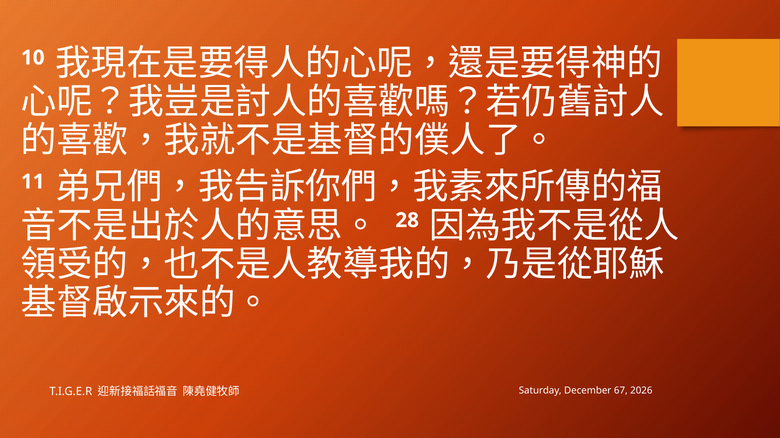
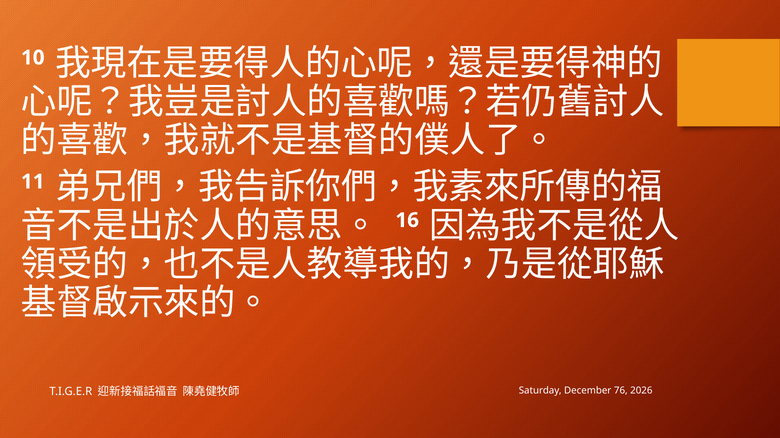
28: 28 -> 16 (407, 221)
67: 67 -> 76 (621, 391)
